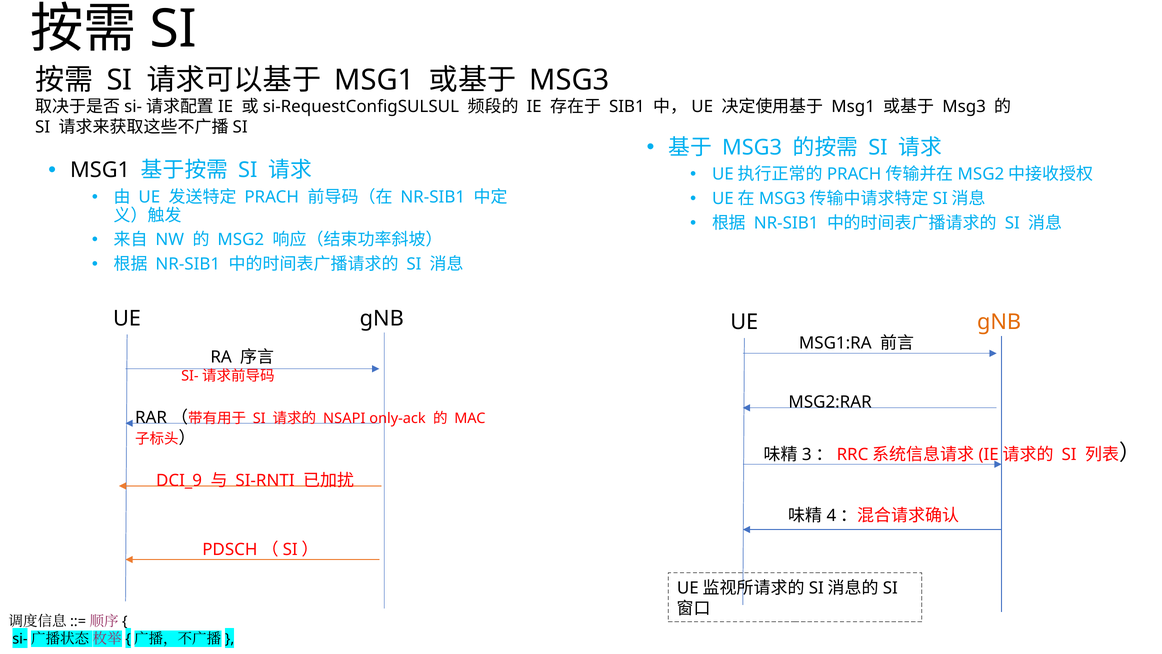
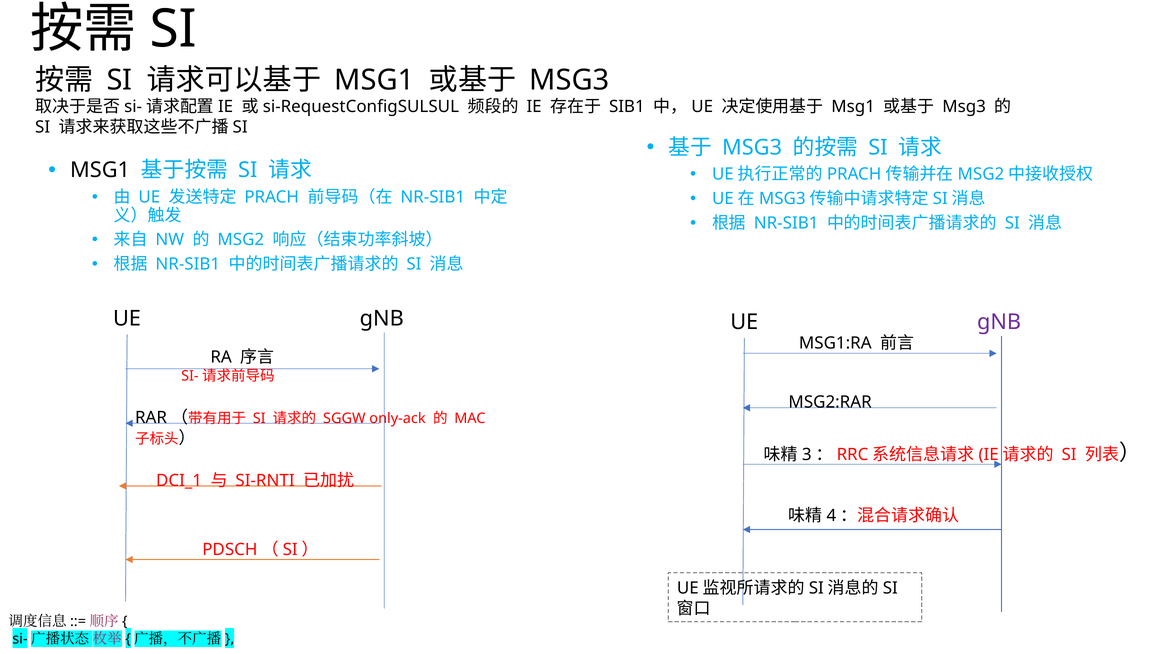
gNB colour: orange -> purple (999, 322)
NSAPI: NSAPI -> SGGW (344, 418)
DCI_9: DCI_9 -> DCI_1 (179, 480)
